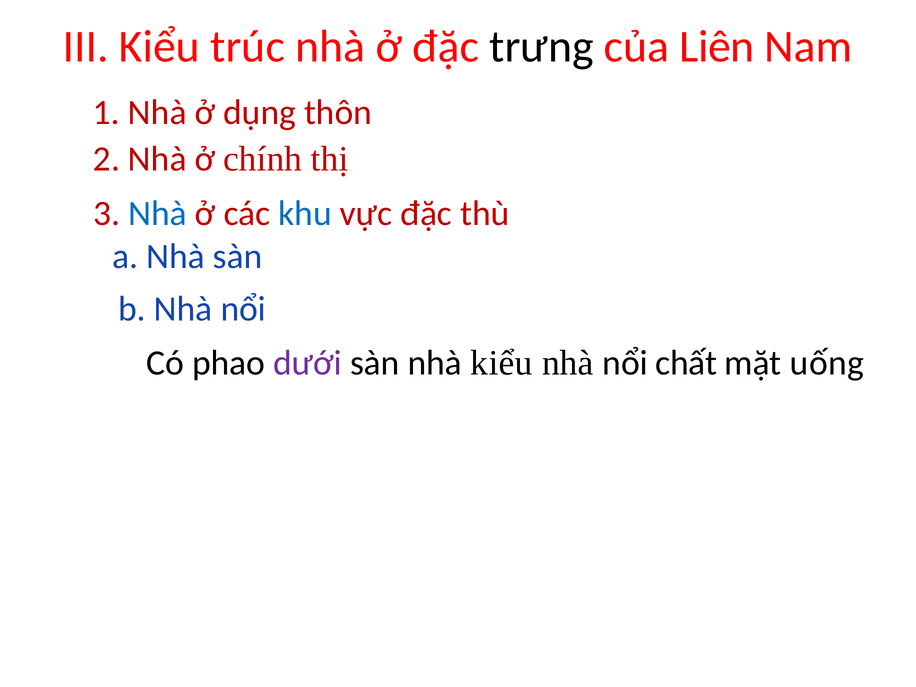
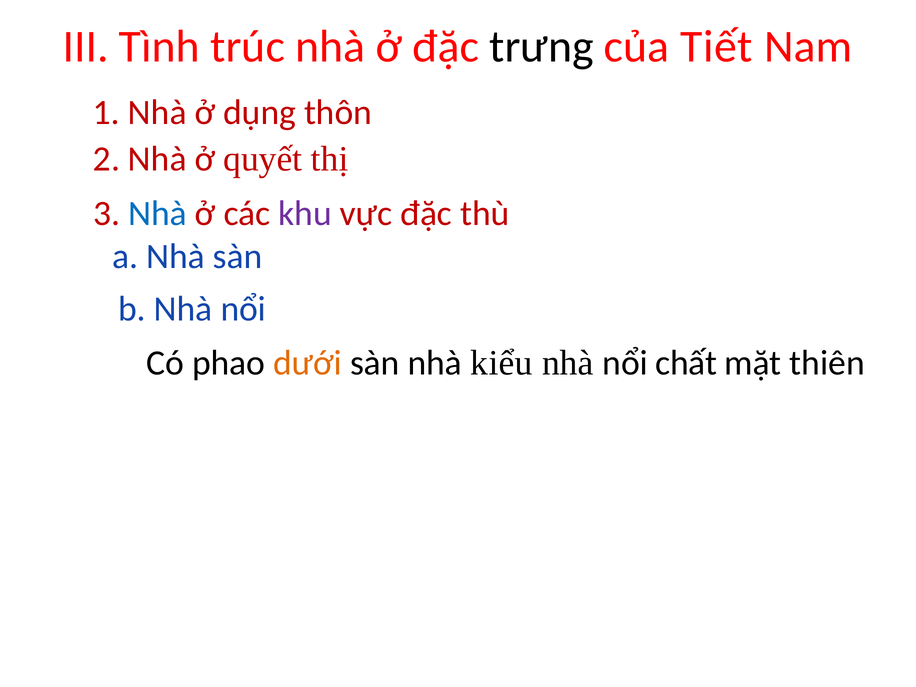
III Kiểu: Kiểu -> Tình (159, 47)
Liên: Liên -> Tiết (716, 47)
chính: chính -> quyết (263, 159)
khu colour: blue -> purple (305, 213)
dưới colour: purple -> orange (308, 363)
uống: uống -> thiên (827, 363)
